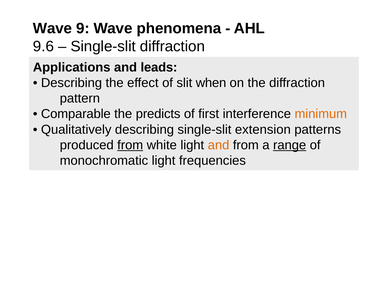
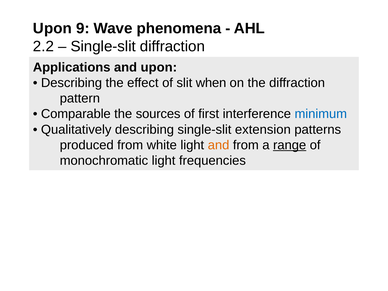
Wave: Wave -> Upon (52, 28)
9.6: 9.6 -> 2.2 (43, 47)
and leads: leads -> upon (159, 67)
predicts: predicts -> sources (158, 114)
minimum colour: orange -> blue (321, 114)
from underline: present -> none (130, 145)
